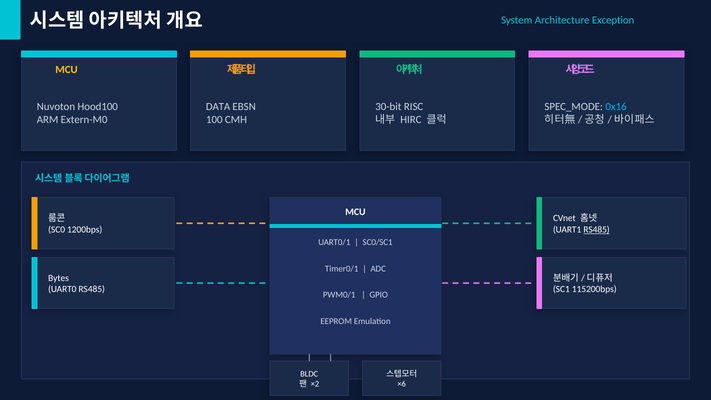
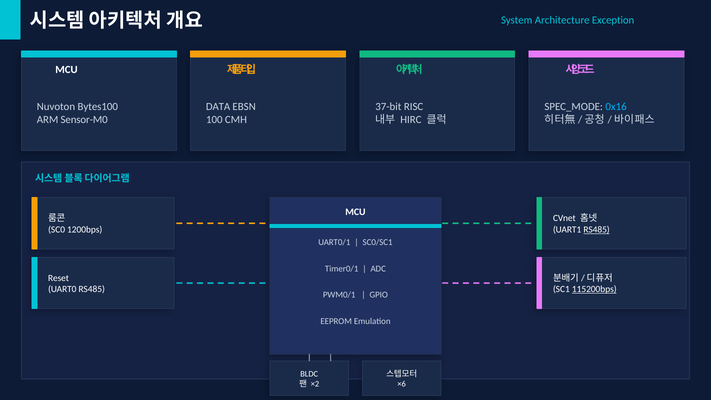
MCU colour: yellow -> white (66, 70)
Hood100: Hood100 -> Bytes100 (98, 107)
30-bit: 30-bit -> 37-bit (388, 107)
Extern-M0: Extern-M0 -> Sensor-M0 (84, 120)
Bytes: Bytes -> Reset (59, 278)
115200bps underline: none -> present (594, 289)
